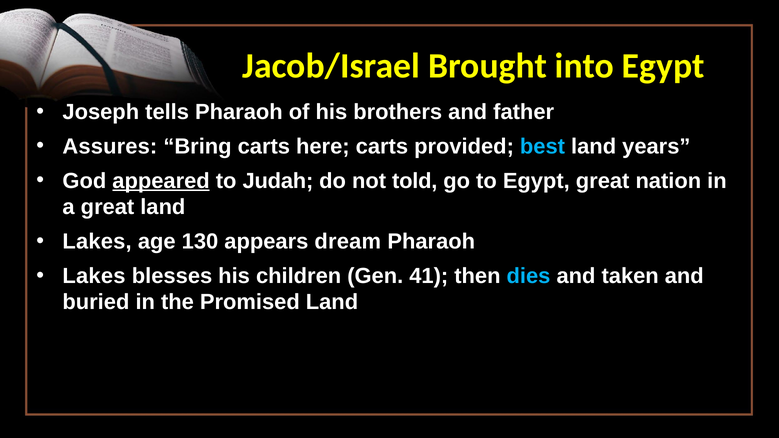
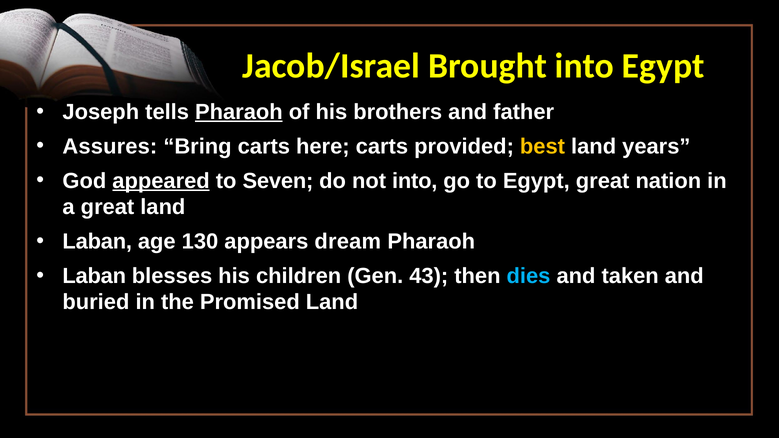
Pharaoh underline: none -> present (239, 112)
best colour: light blue -> yellow (543, 146)
Judah: Judah -> Seven (278, 181)
not told: told -> into (415, 181)
Lakes: Lakes -> Laban (97, 242)
Lakes: Lakes -> Laban (94, 276)
41: 41 -> 43 (429, 276)
